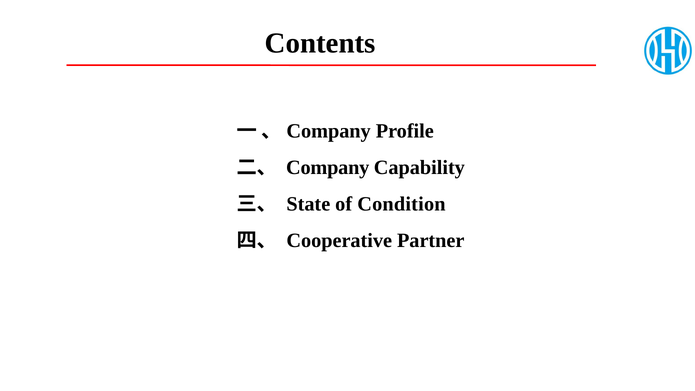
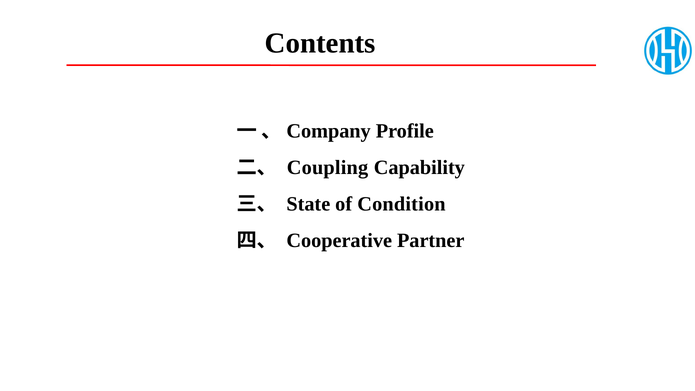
Company: Company -> Coupling (328, 168)
